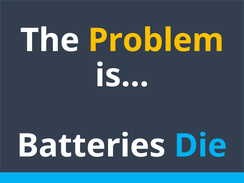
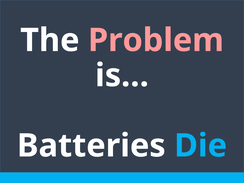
Problem colour: yellow -> pink (156, 40)
